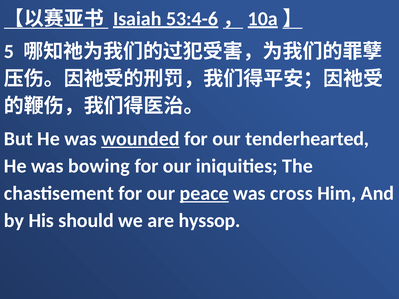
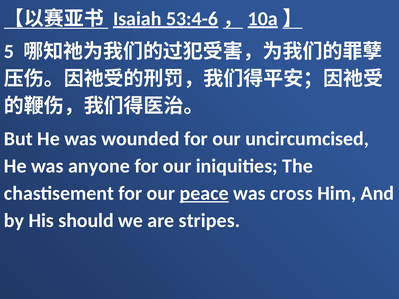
wounded underline: present -> none (140, 139)
tenderhearted: tenderhearted -> uncircumcised (307, 139)
bowing: bowing -> anyone (99, 166)
hyssop: hyssop -> stripes (209, 221)
